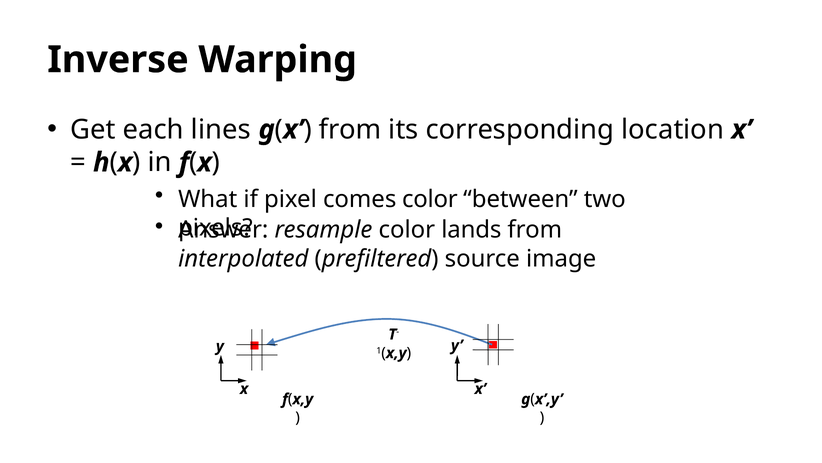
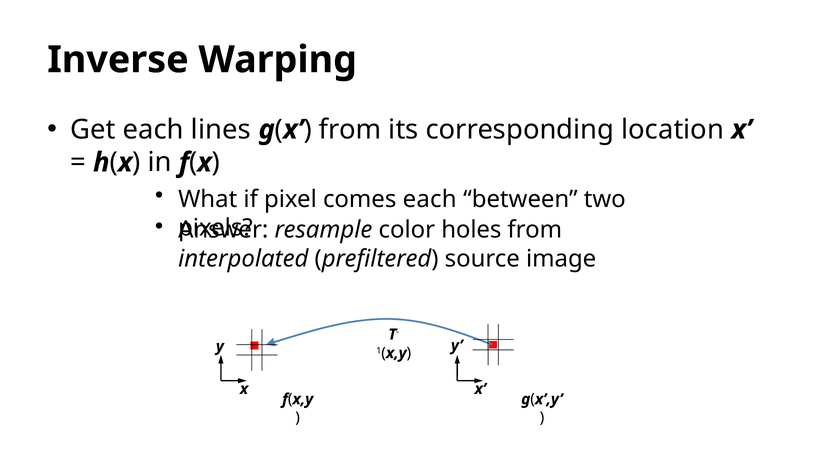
comes color: color -> each (430, 199)
lands: lands -> holes (471, 230)
